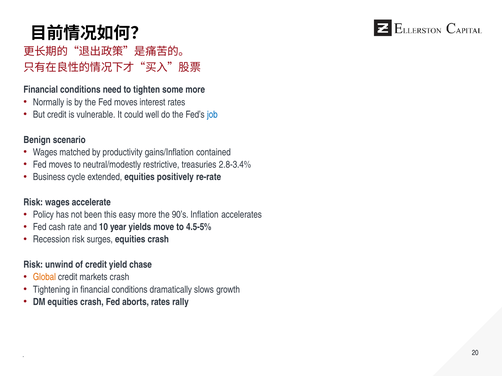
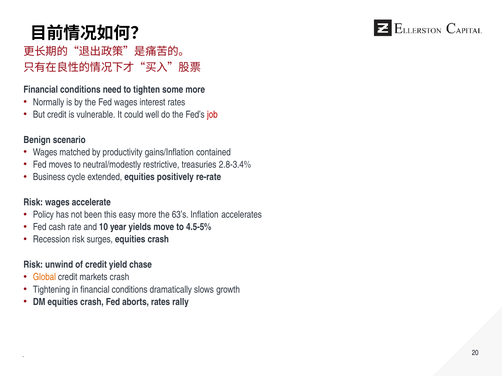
the Fed moves: moves -> wages (126, 102)
job colour: blue -> red (212, 115)
90’s: 90’s -> 63’s (180, 215)
